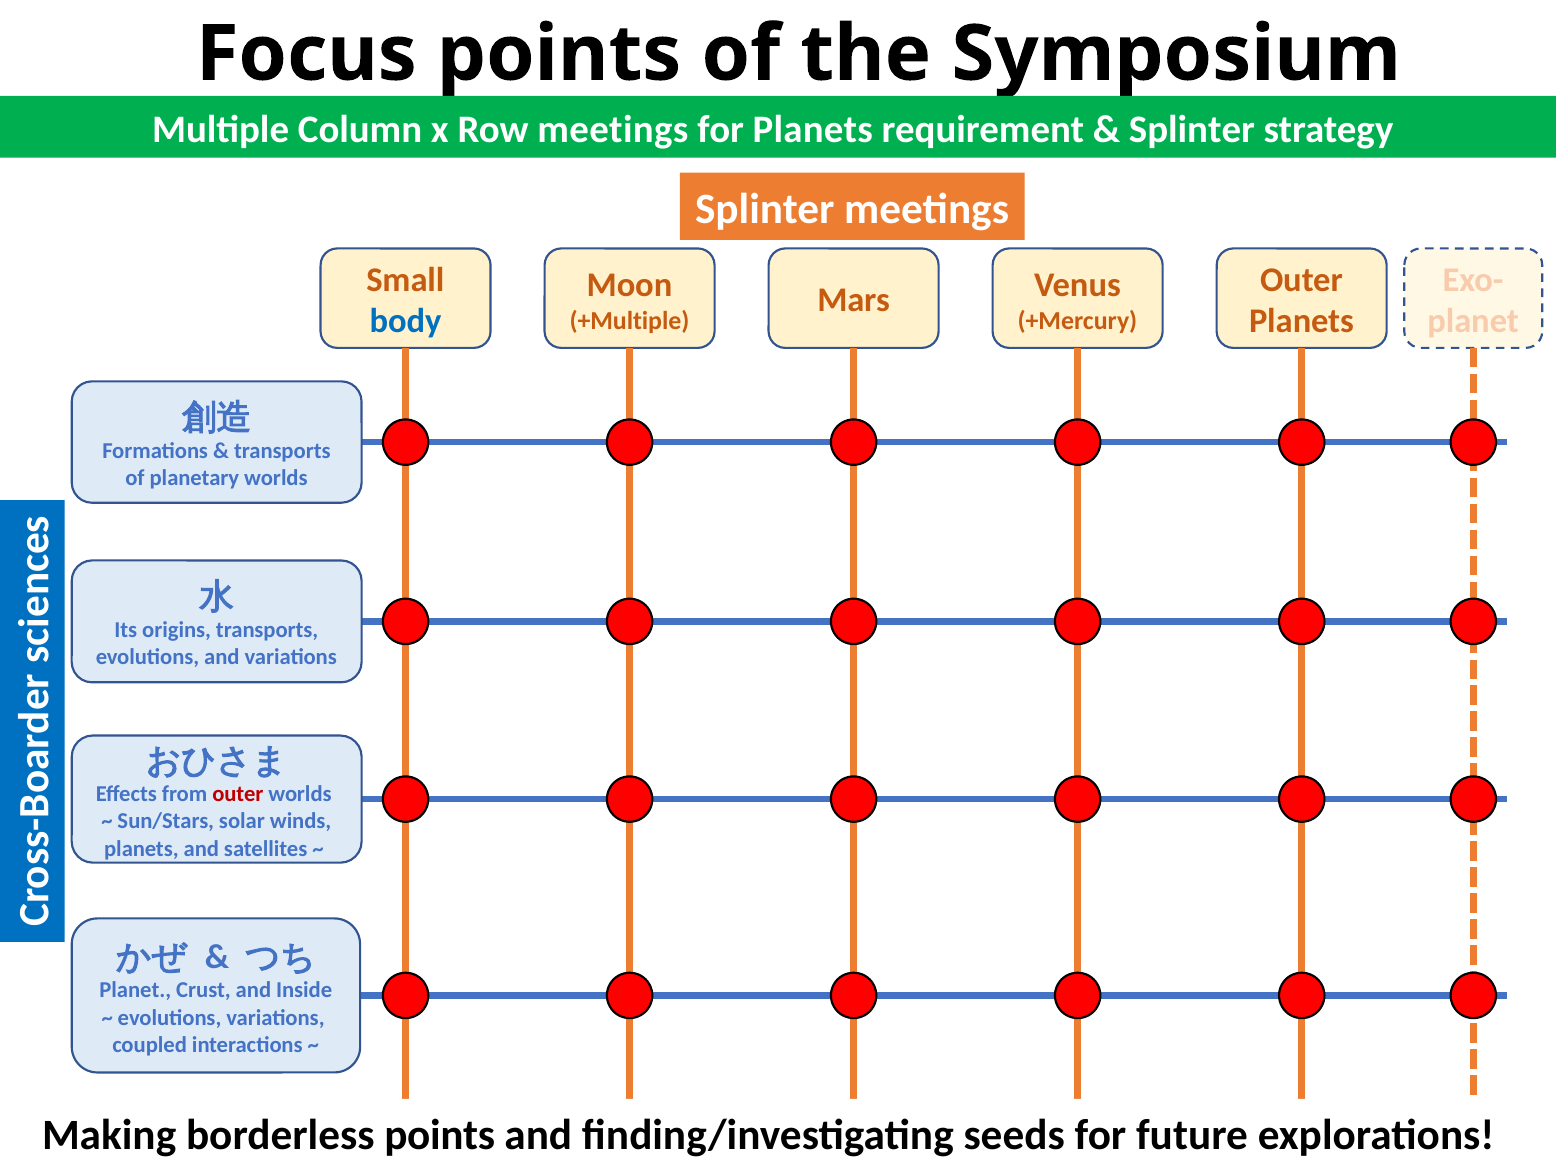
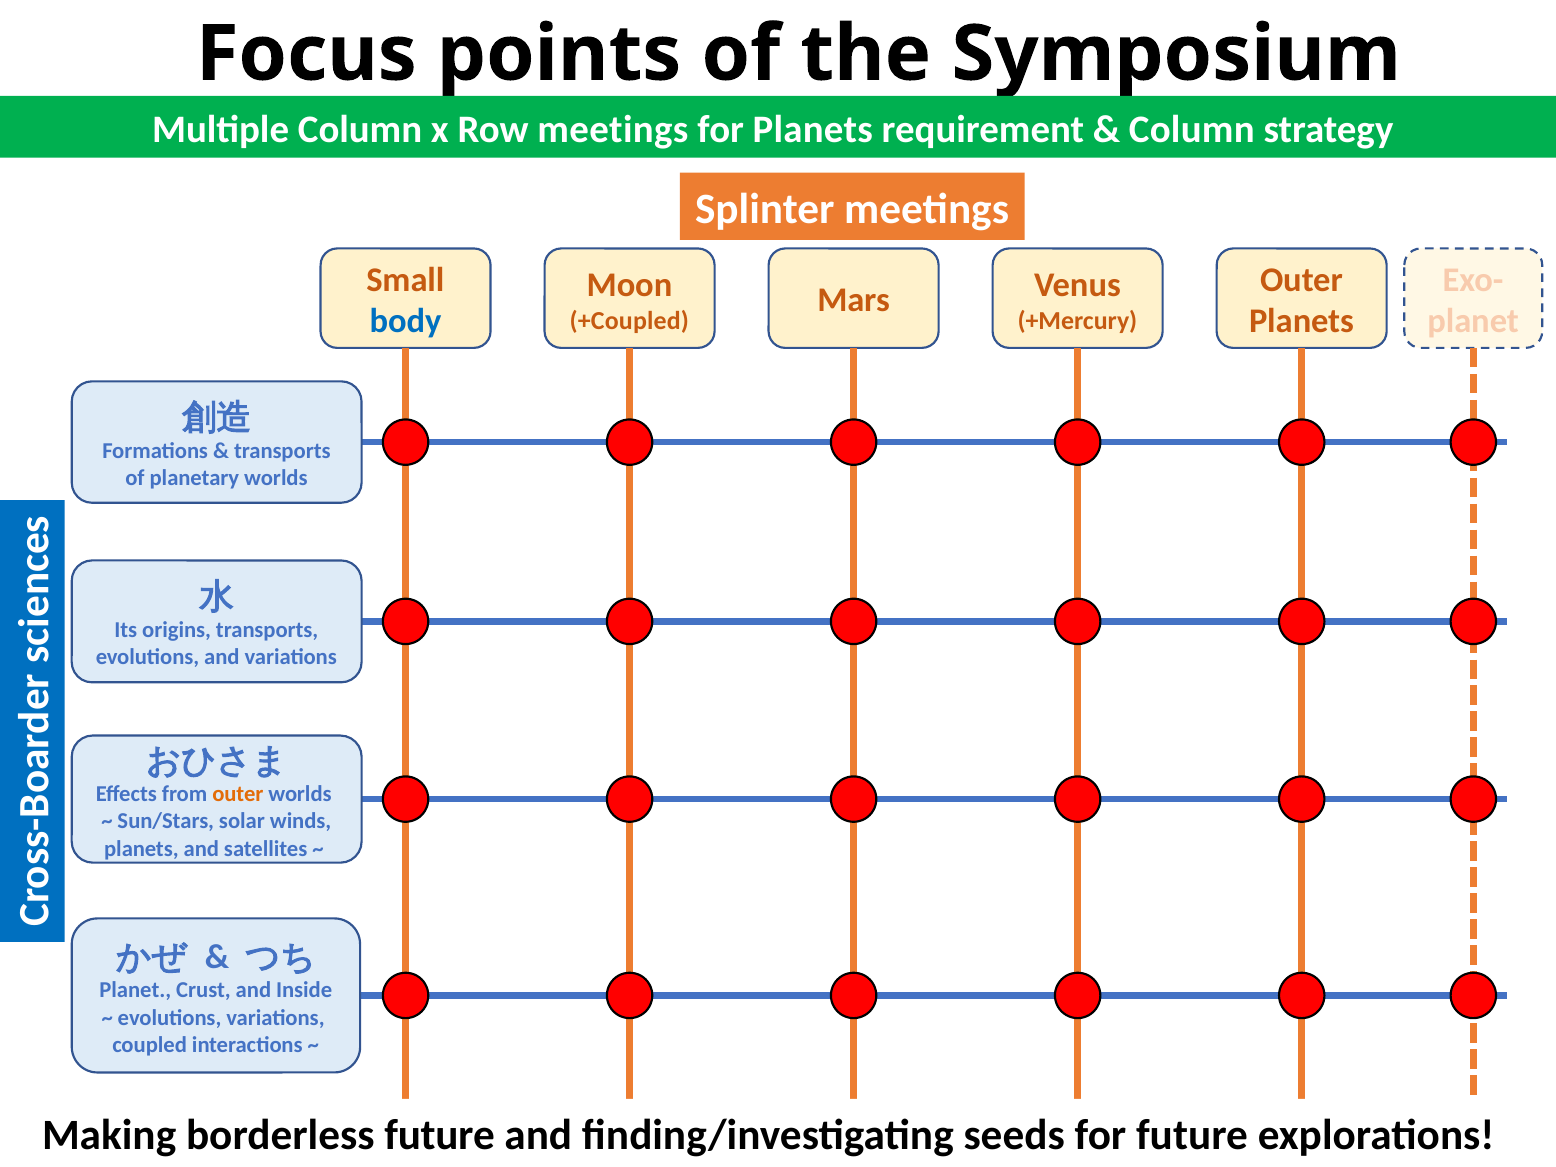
Splinter: Splinter -> Column (1192, 129)
+Multiple: +Multiple -> +Coupled (629, 321)
outer colour: red -> orange (238, 794)
borderless points: points -> future (440, 1135)
